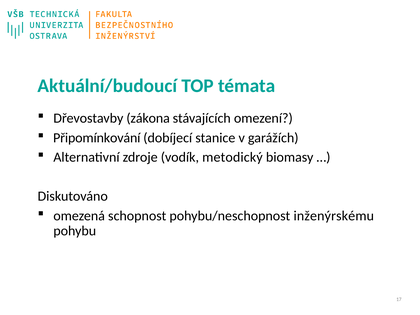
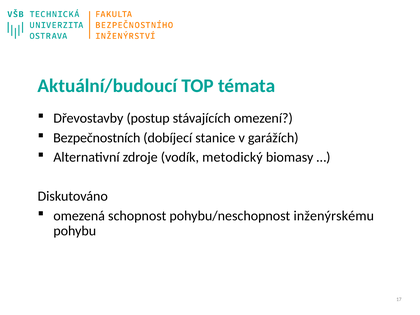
zákona: zákona -> postup (148, 118)
Připomínkování: Připomínkování -> Bezpečnostních (97, 138)
